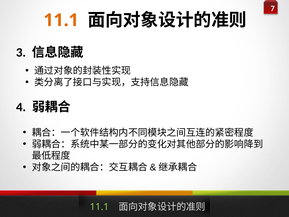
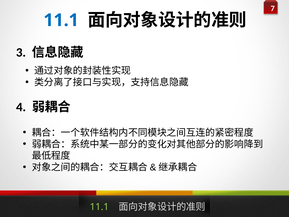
11.1 colour: orange -> blue (61, 20)
